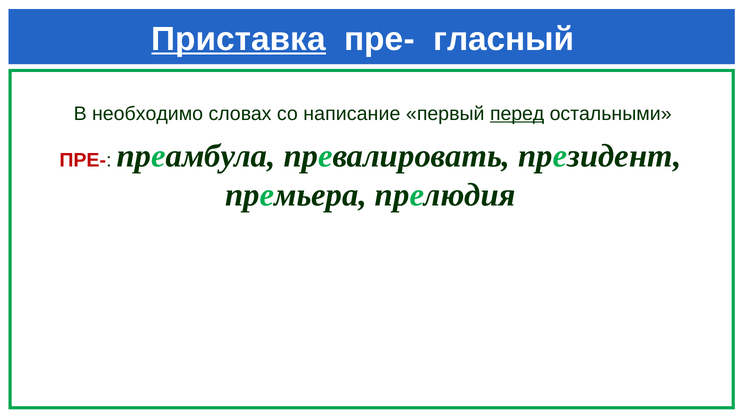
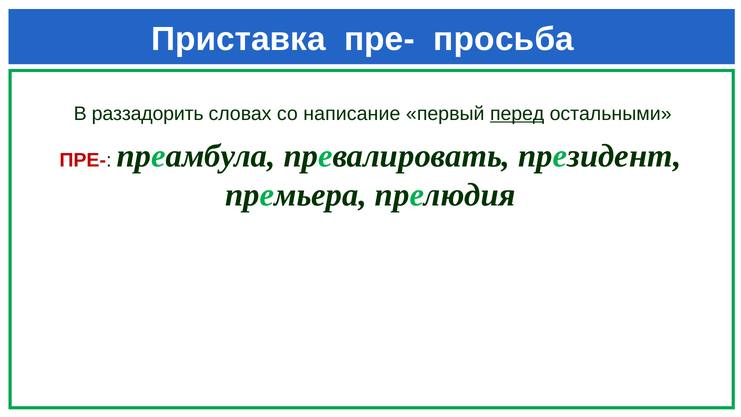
Приставка underline: present -> none (239, 39)
гласный: гласный -> просьба (504, 39)
необходимо: необходимо -> раззадорить (148, 114)
